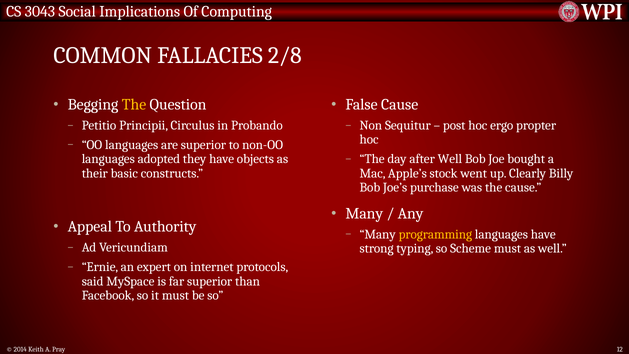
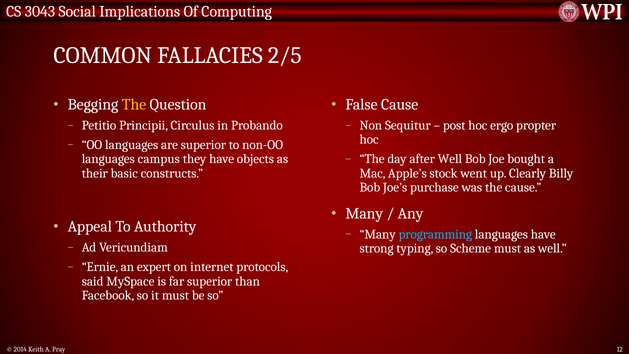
2/8: 2/8 -> 2/5 (285, 55)
adopted: adopted -> campus (159, 159)
programming colour: yellow -> light blue (435, 234)
